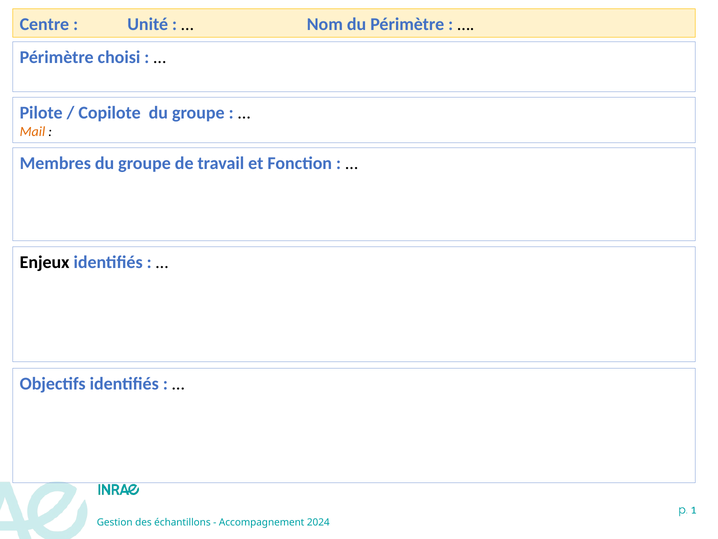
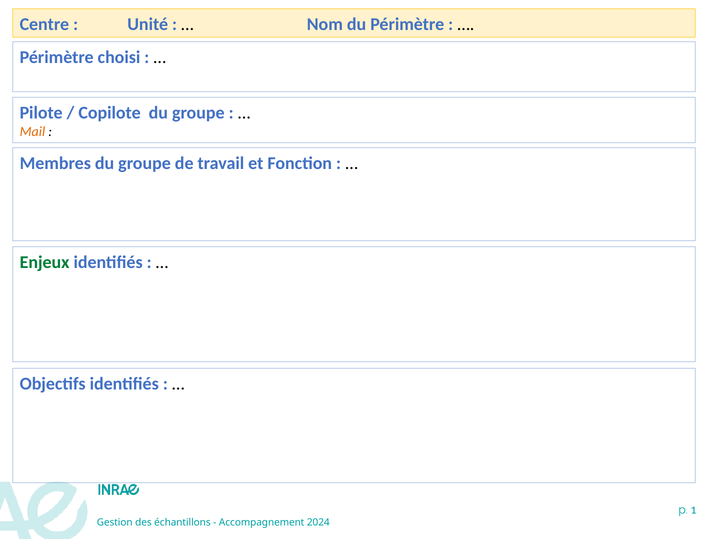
Enjeux colour: black -> green (45, 262)
